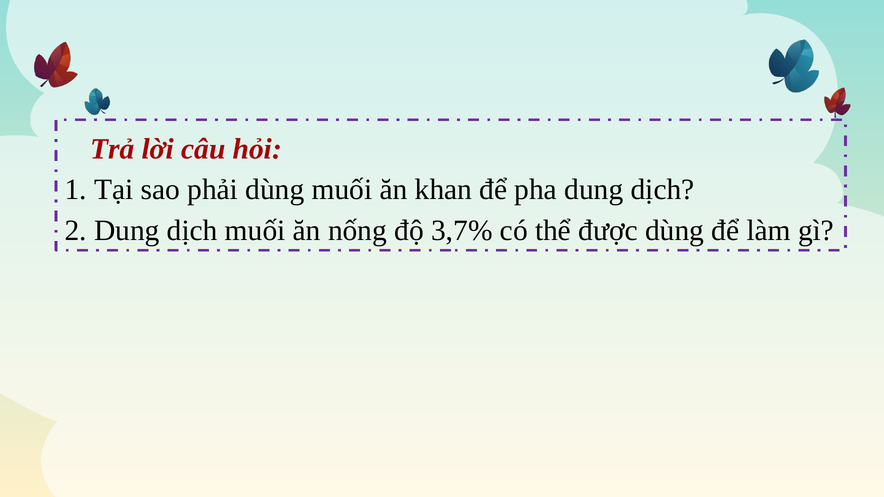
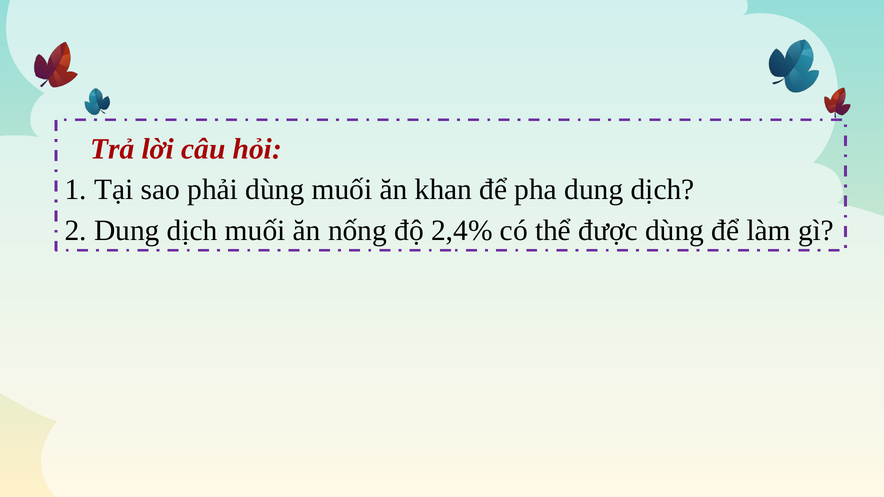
3,7%: 3,7% -> 2,4% (462, 230)
